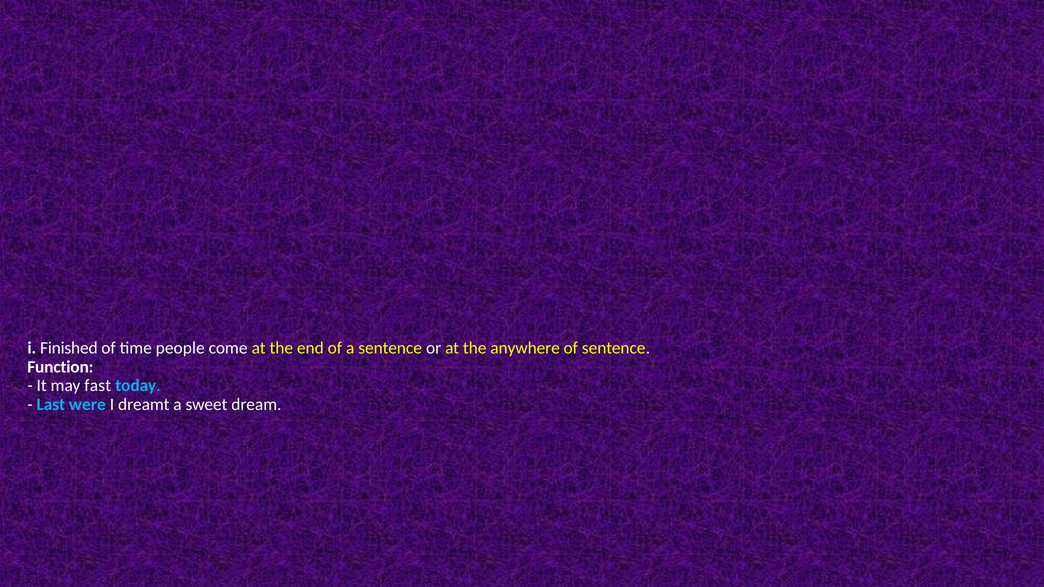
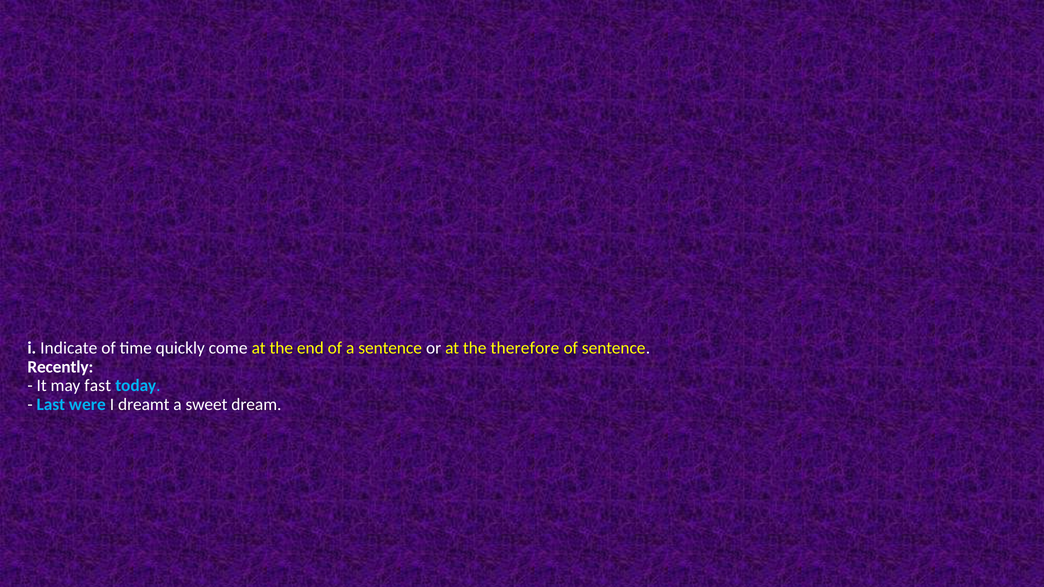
Finished: Finished -> Indicate (69, 348)
people: people -> quickly (180, 348)
anywhere: anywhere -> therefore (525, 348)
Function: Function -> Recently (60, 367)
